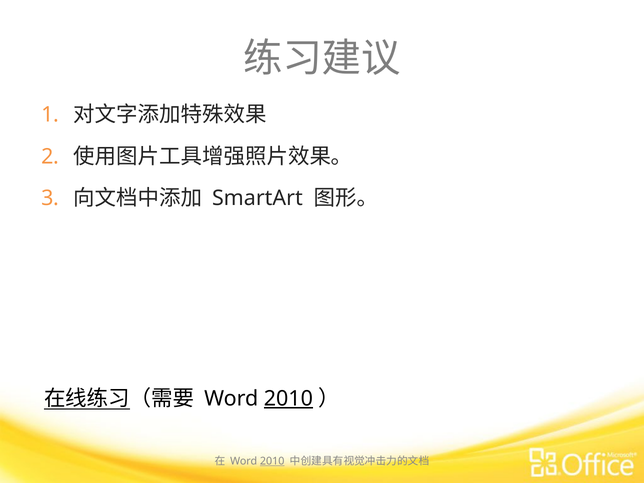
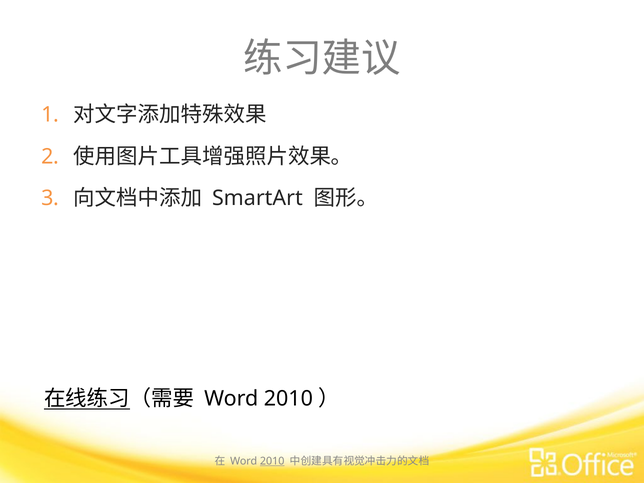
2010 underline: present -> none (288, 399)
